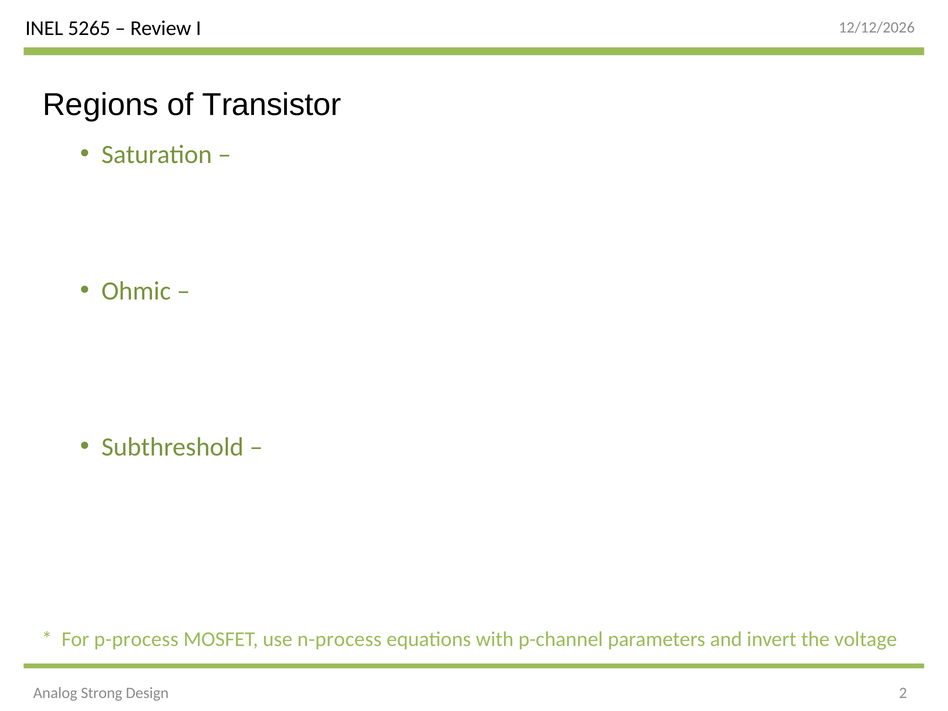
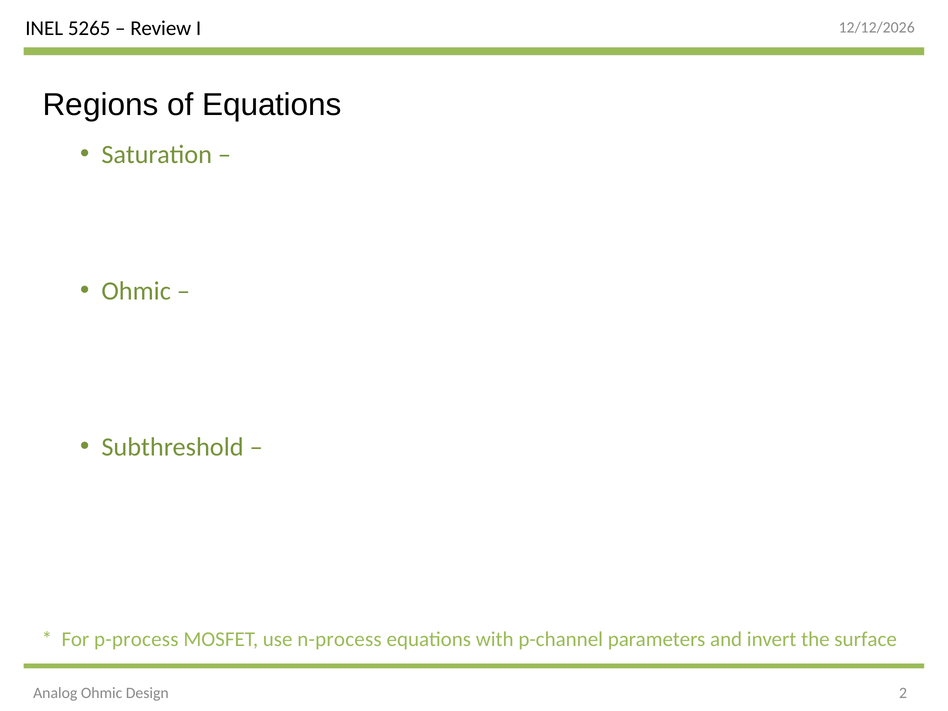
of Transistor: Transistor -> Equations (272, 105)
voltage: voltage -> surface (866, 639)
Analog Strong: Strong -> Ohmic (102, 693)
